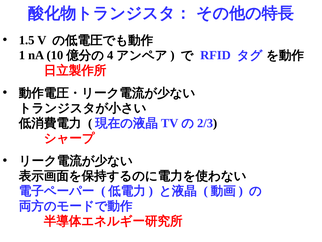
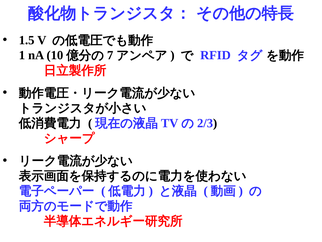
4: 4 -> 7 (110, 55)
